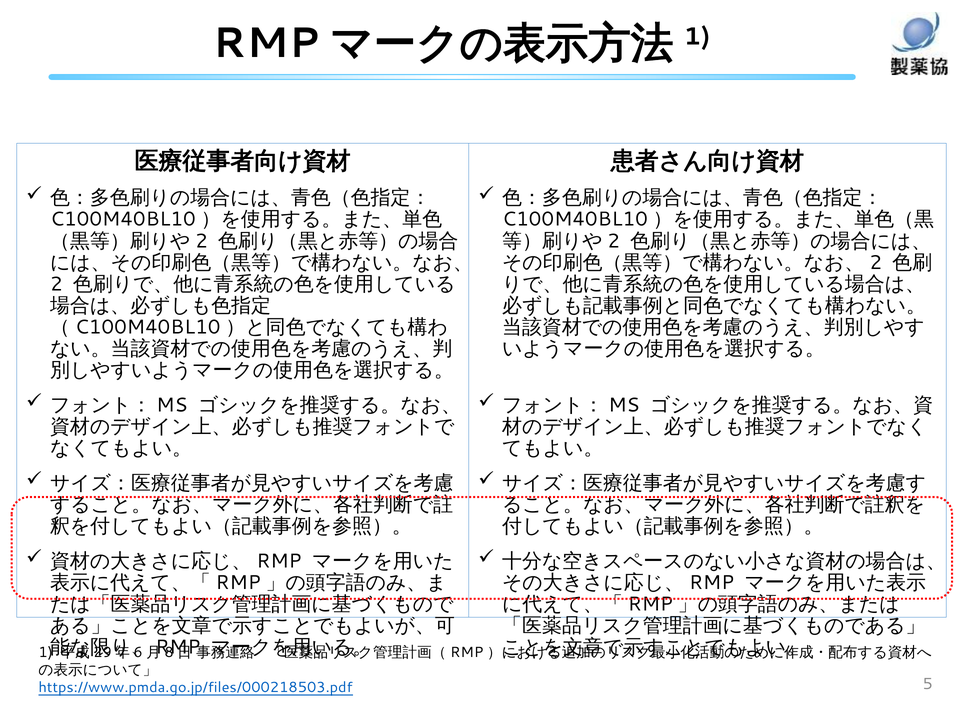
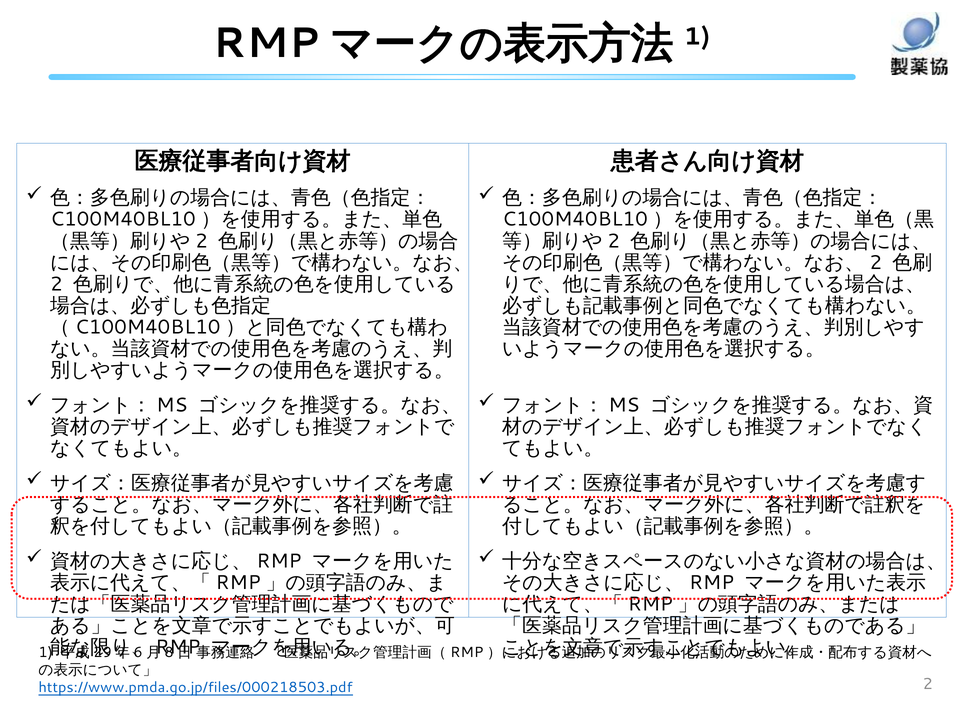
https://www.pmda.go.jp/files/000218503.pdf 5: 5 -> 2 (928, 684)
